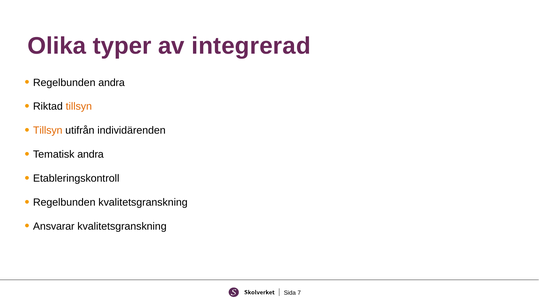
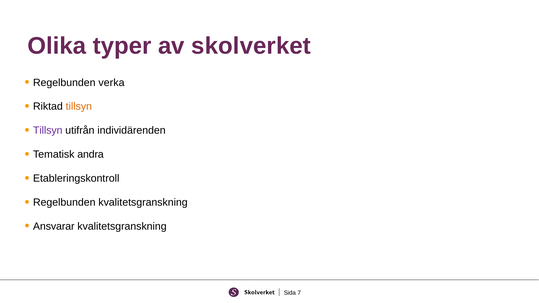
integrerad: integrerad -> skolverket (251, 46)
Regelbunden andra: andra -> verka (111, 83)
Tillsyn colour: orange -> purple (48, 131)
